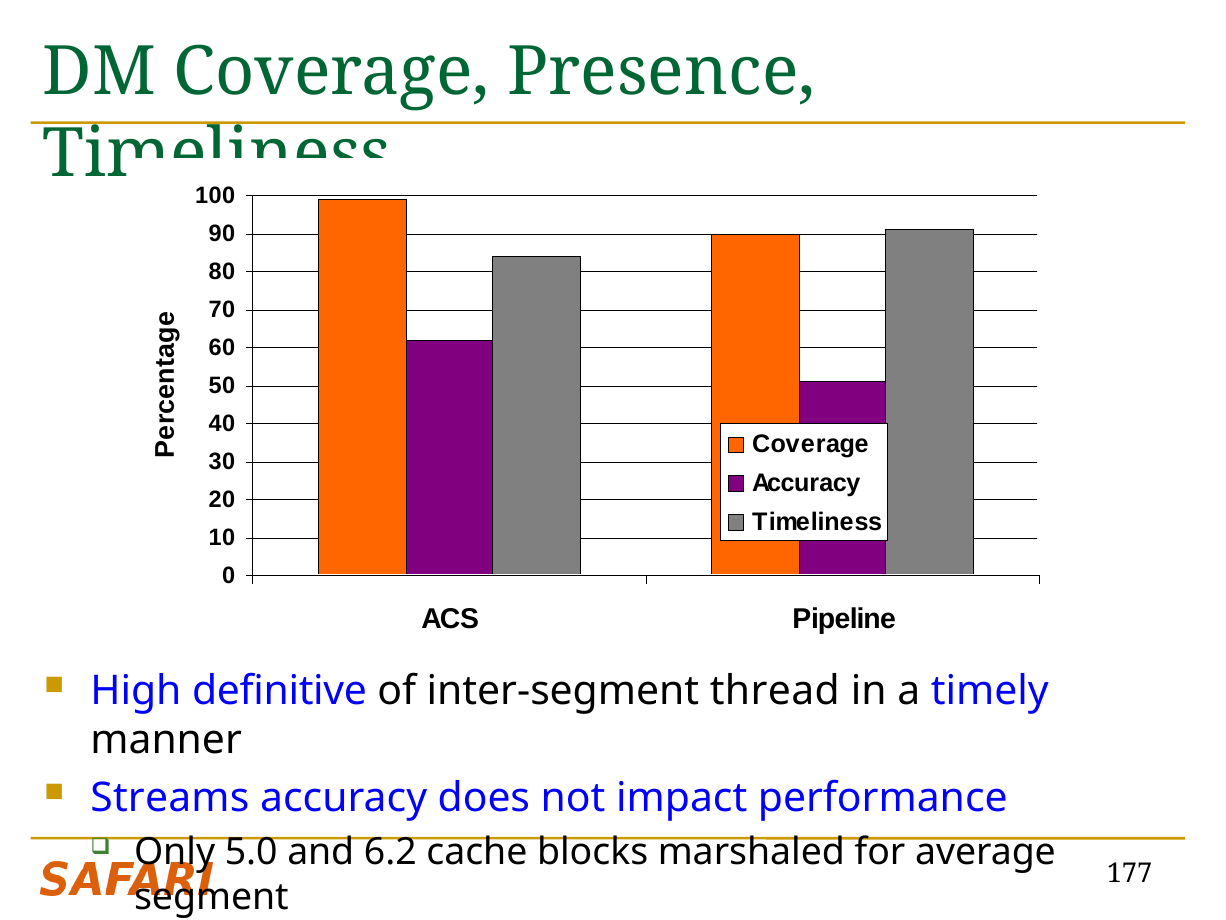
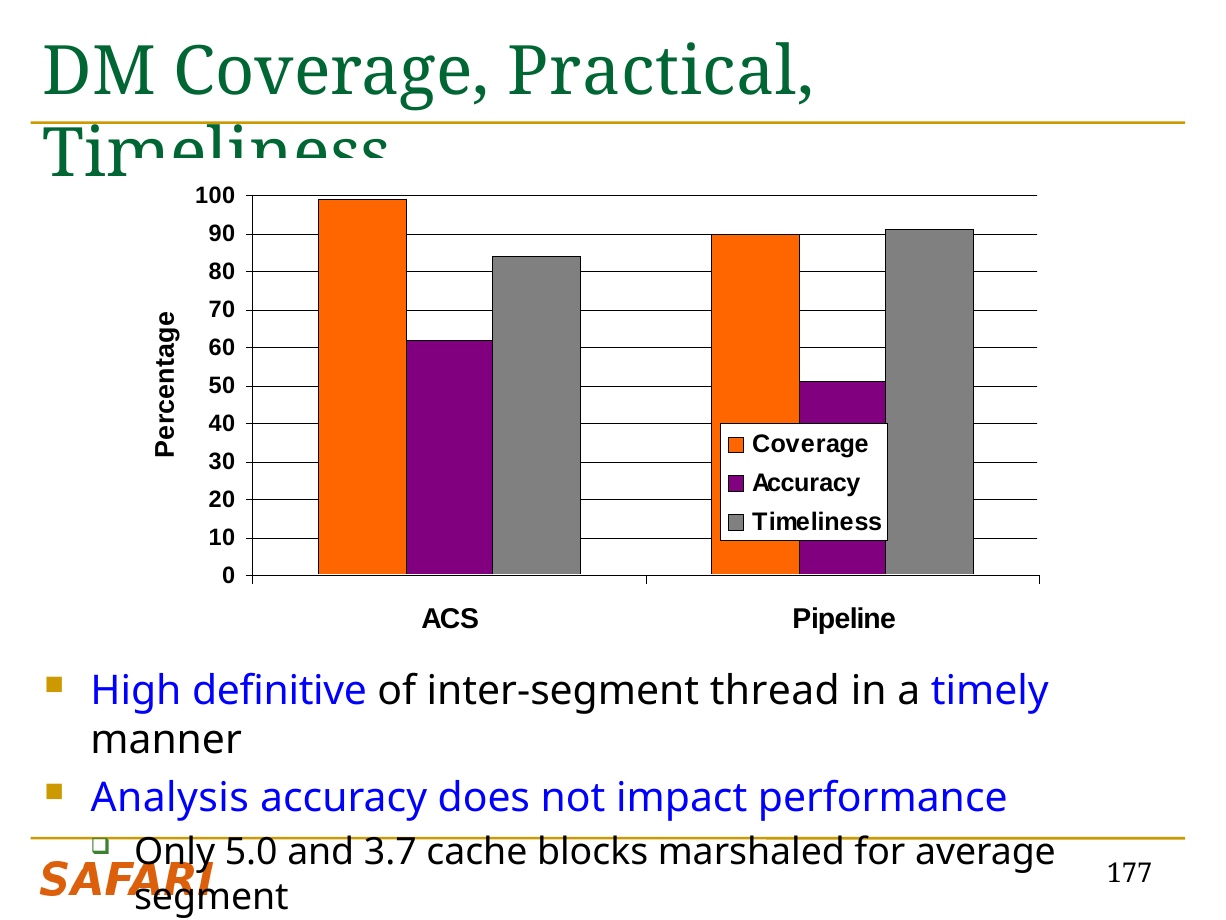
Presence: Presence -> Practical (661, 72)
Streams: Streams -> Analysis (170, 797)
6.2: 6.2 -> 3.7 (390, 851)
